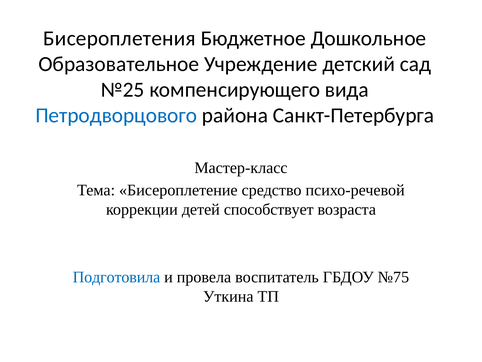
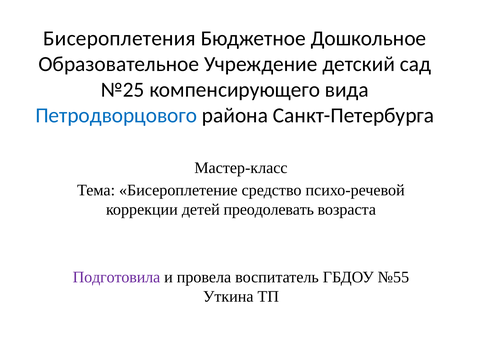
способствует: способствует -> преодолевать (269, 209)
Подготовила colour: blue -> purple (116, 277)
№75: №75 -> №55 (393, 277)
